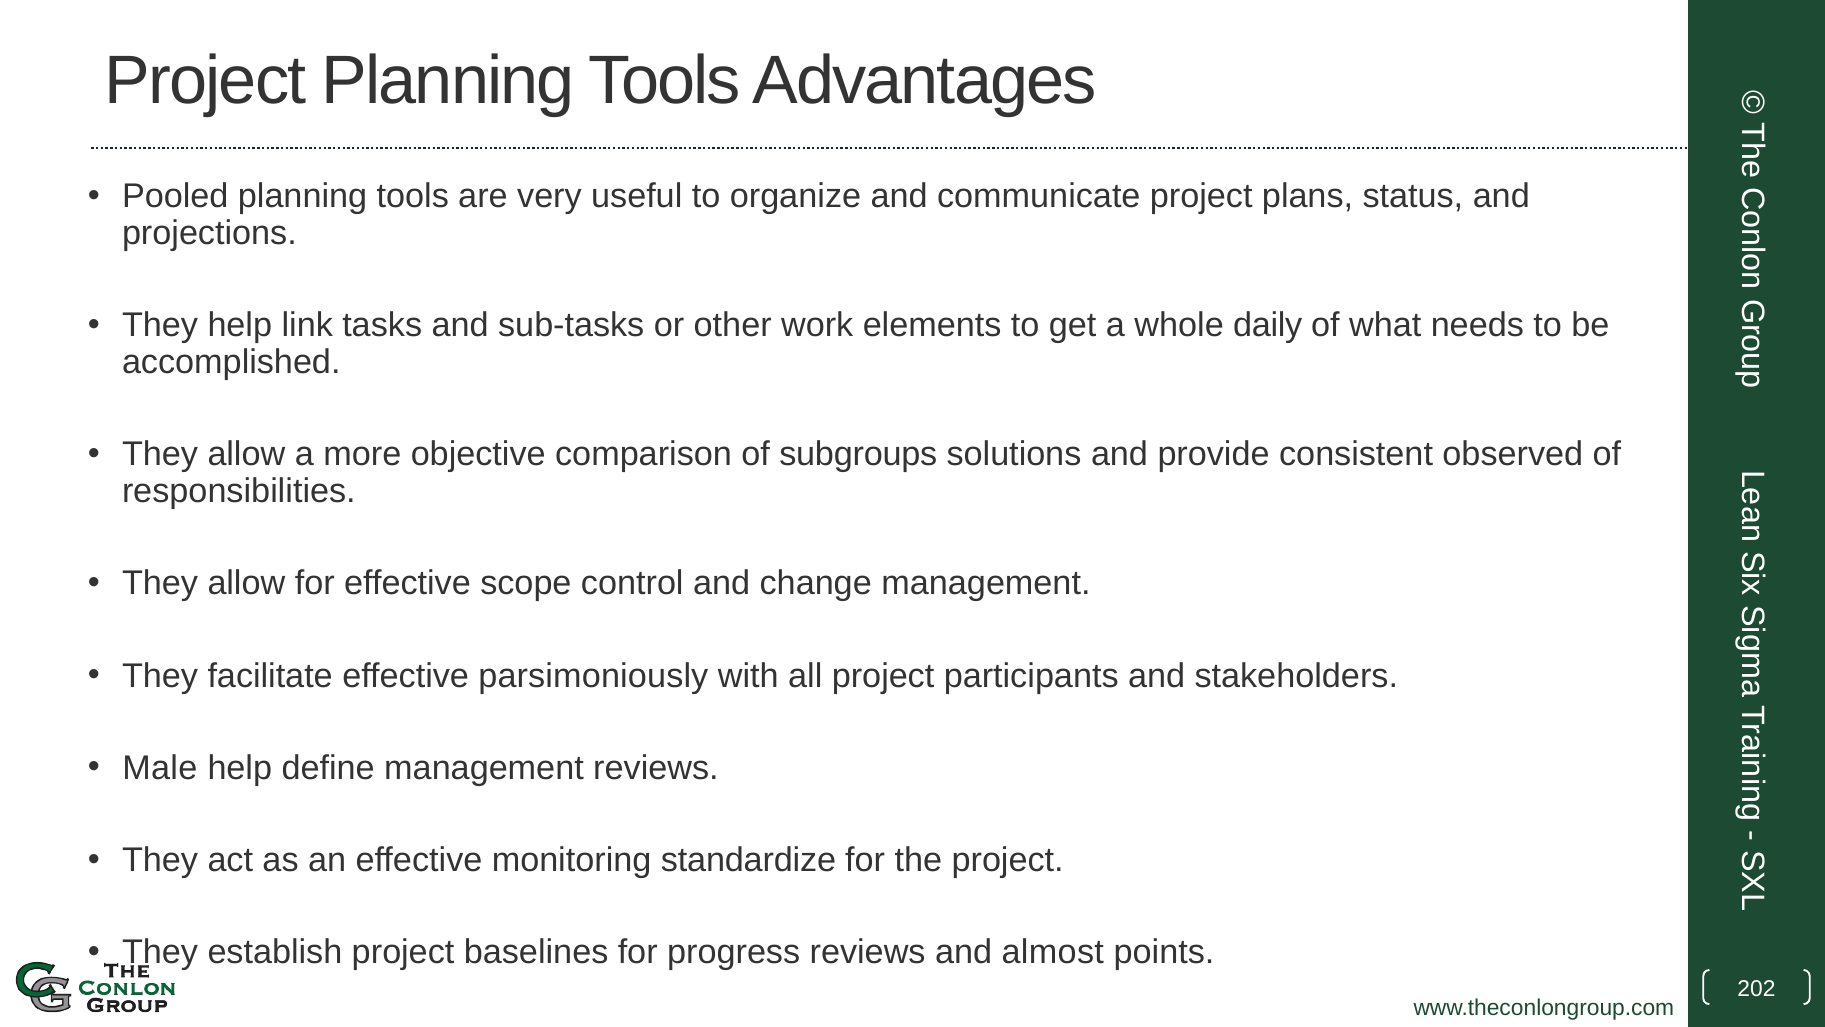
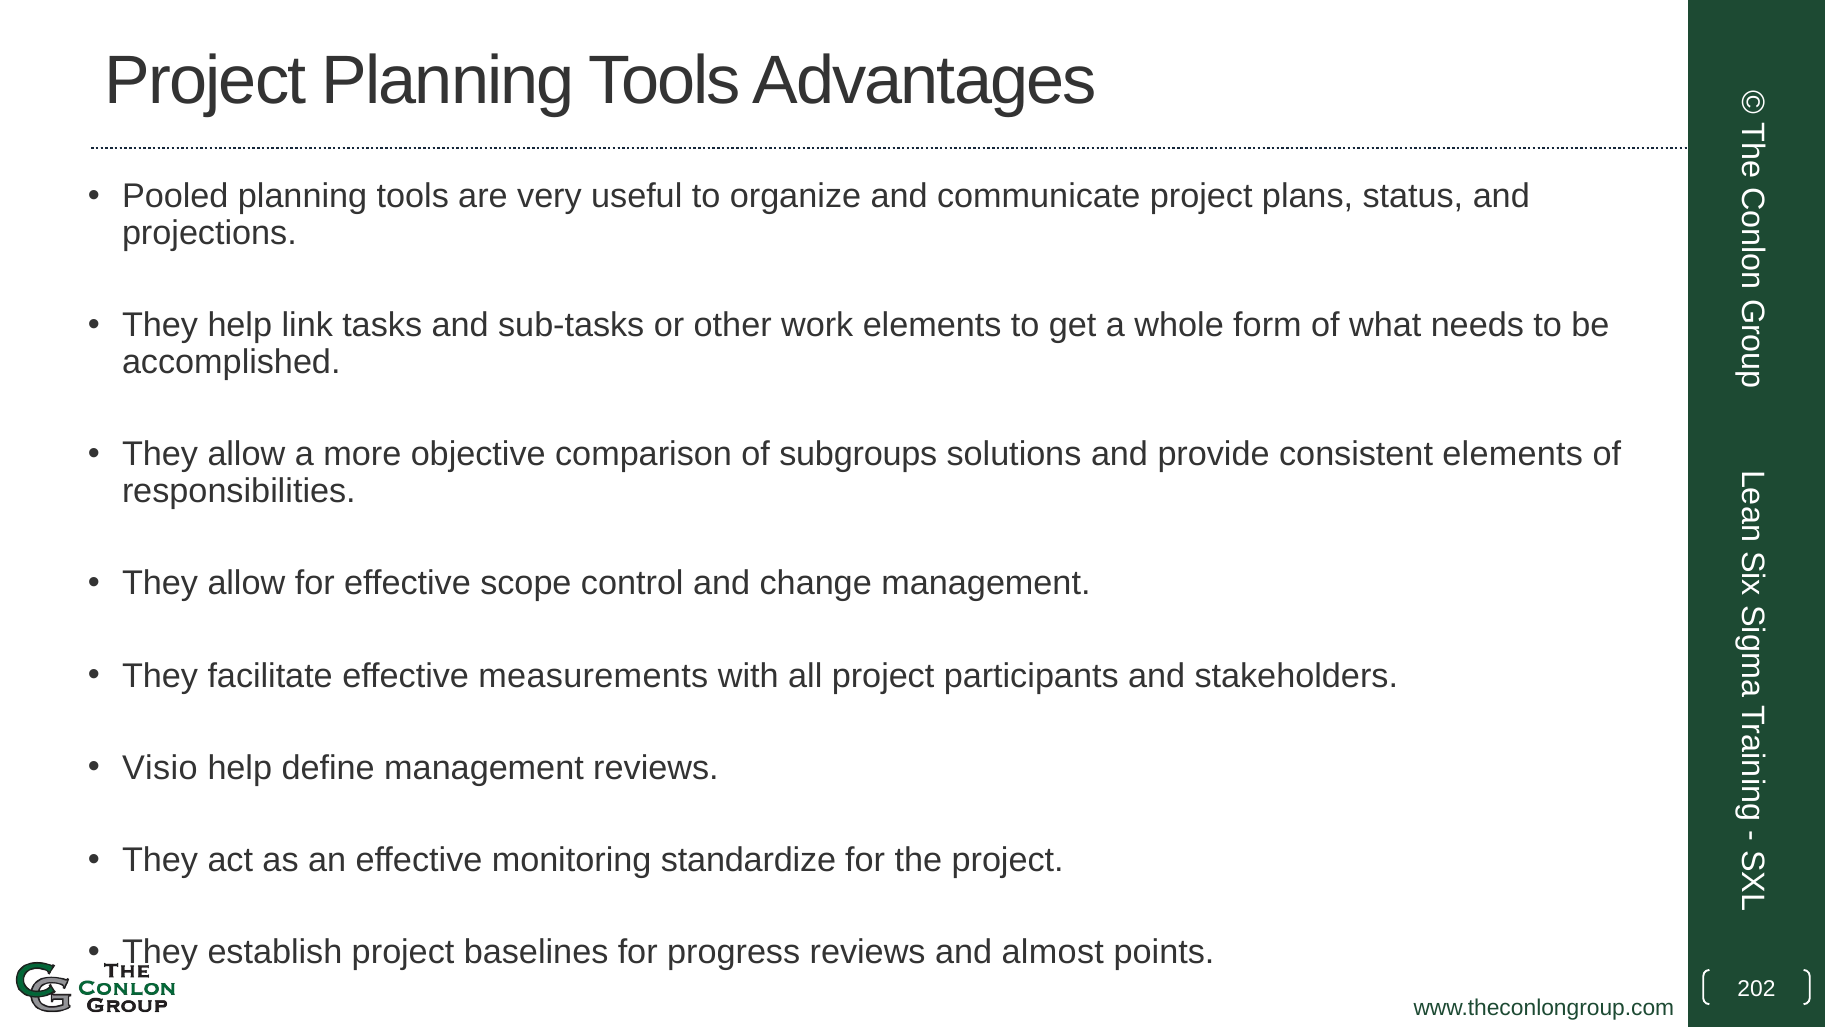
daily: daily -> form (1267, 325)
consistent observed: observed -> elements (1513, 454)
parsimoniously: parsimoniously -> measurements (593, 676)
Male: Male -> Visio (160, 768)
